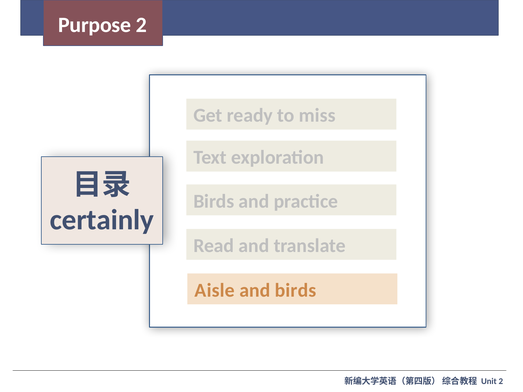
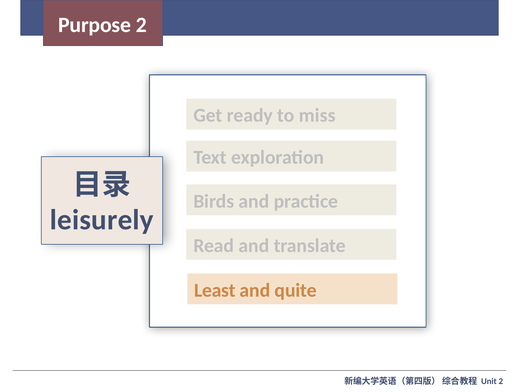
certainly: certainly -> leisurely (102, 220)
Aisle: Aisle -> Least (215, 290)
and birds: birds -> quite (296, 290)
